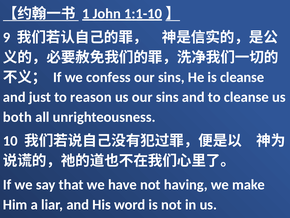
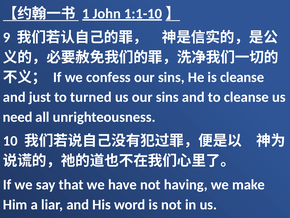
reason: reason -> turned (91, 97)
both: both -> need (18, 117)
